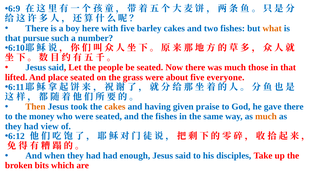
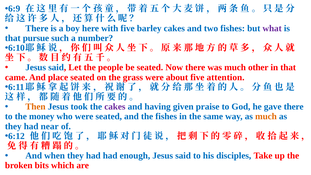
what colour: orange -> purple (272, 28)
those: those -> other (258, 67)
lifted: lifted -> came (16, 77)
everyone: everyone -> attention (226, 77)
cakes colour: orange -> purple (115, 107)
view: view -> near (50, 126)
